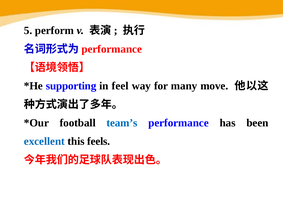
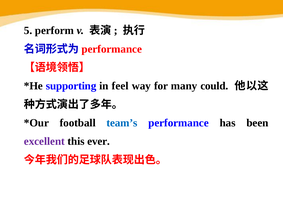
move: move -> could (214, 86)
excellent colour: blue -> purple (44, 142)
feels: feels -> ever (99, 142)
